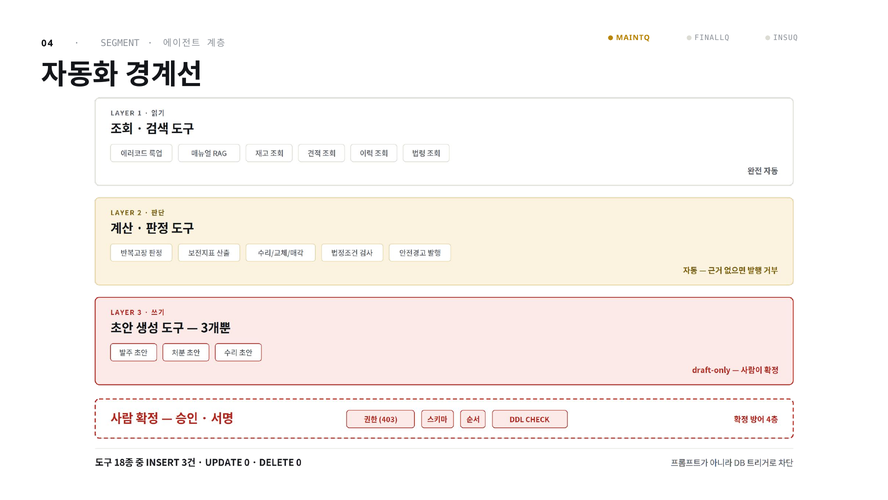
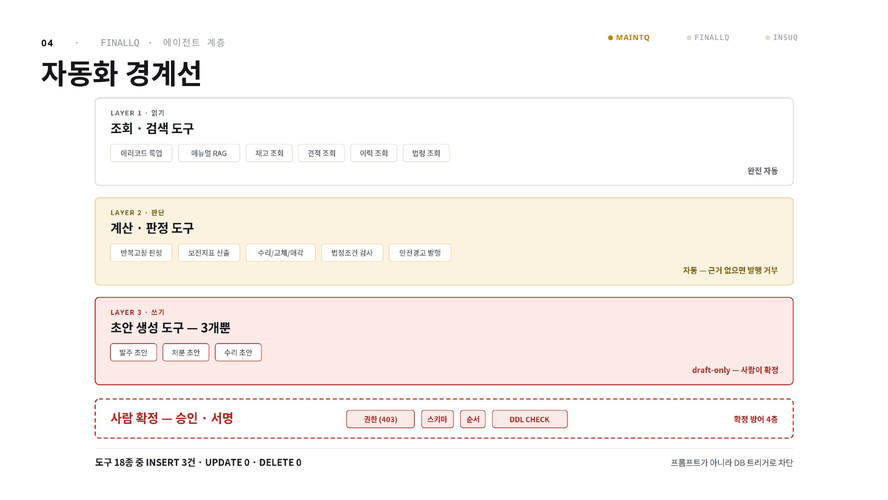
SEGMENT: SEGMENT -> FINALLQ (120, 43)
